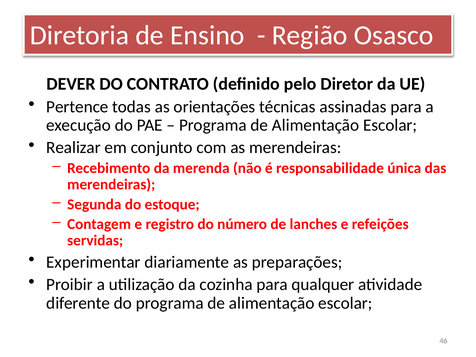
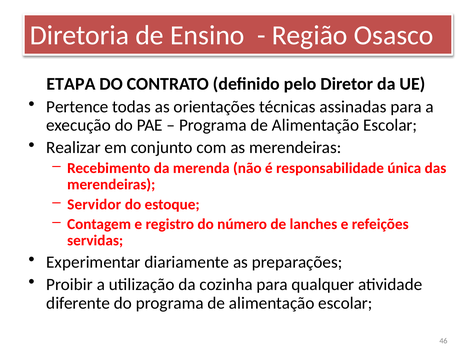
DEVER: DEVER -> ETAPA (71, 84)
Segunda: Segunda -> Servidor (94, 204)
